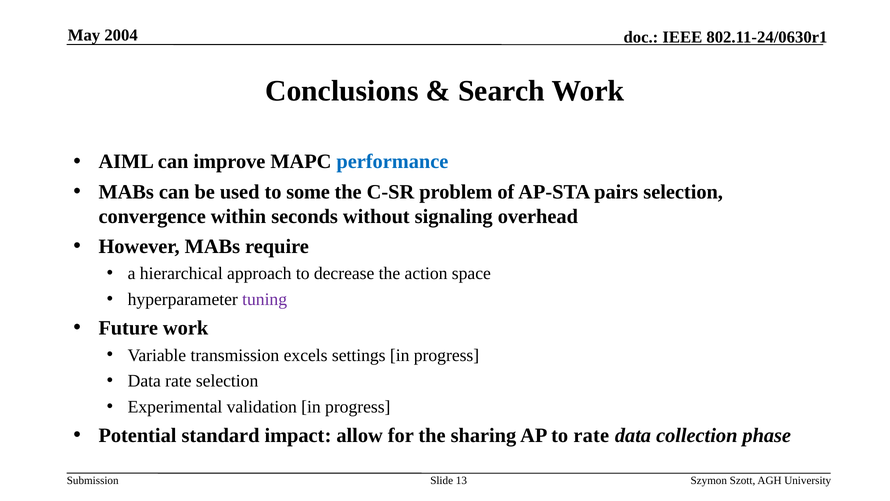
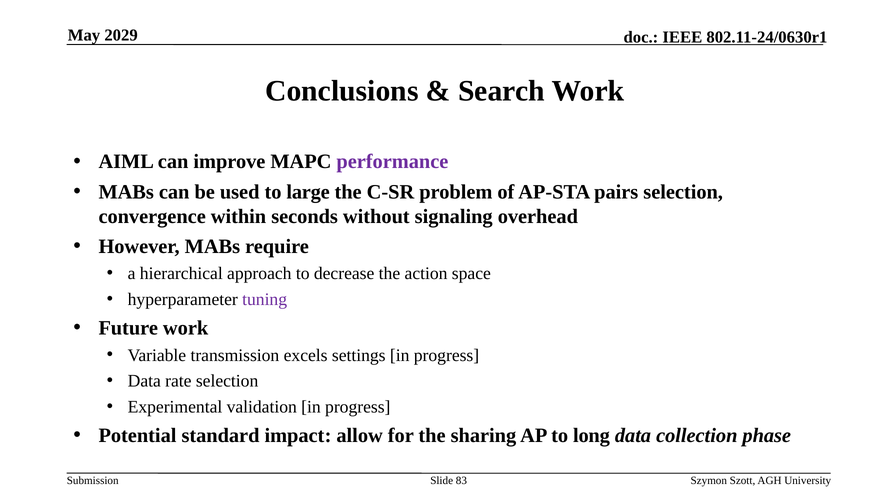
2004: 2004 -> 2029 (121, 35)
performance colour: blue -> purple (392, 162)
some: some -> large (308, 192)
to rate: rate -> long (591, 435)
13: 13 -> 83 (461, 480)
